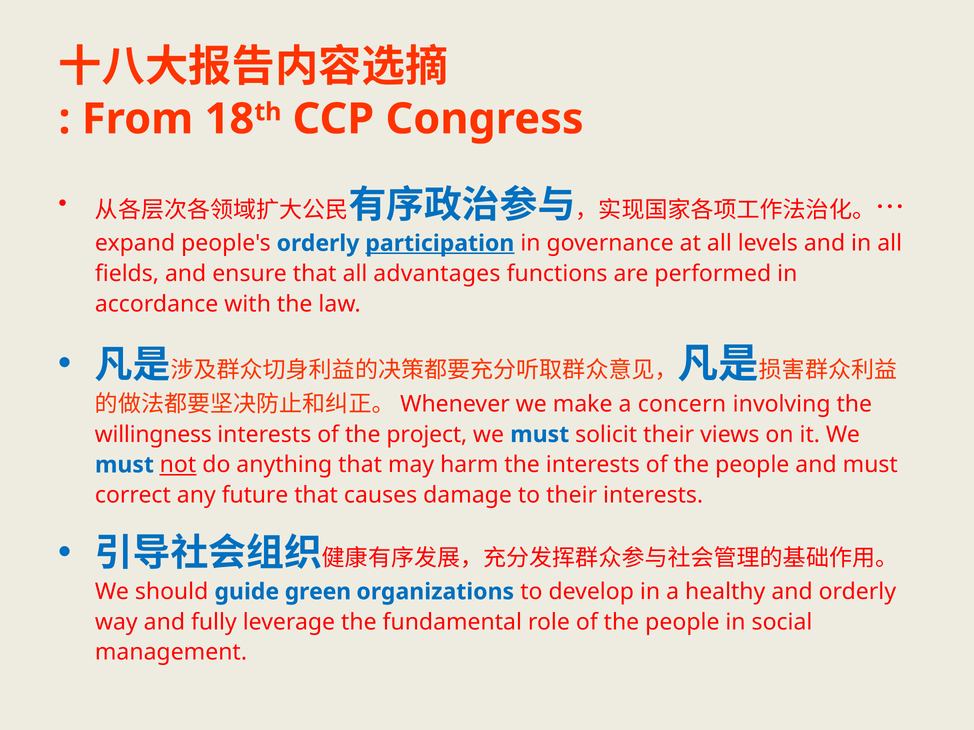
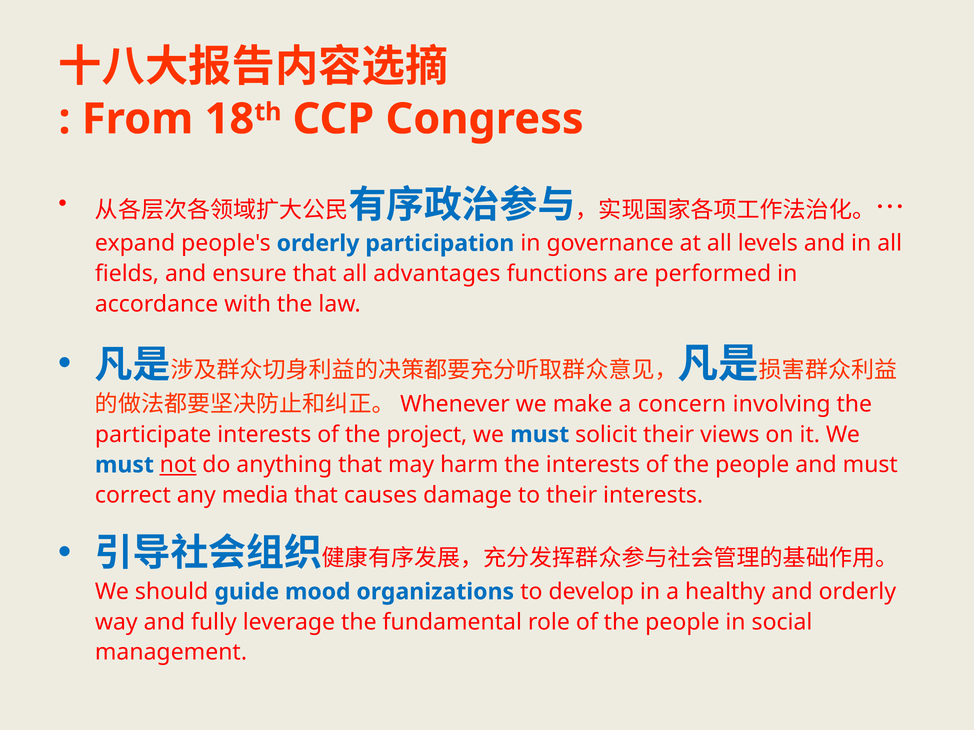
participation underline: present -> none (440, 244)
willingness: willingness -> participate (153, 435)
future: future -> media (255, 496)
green: green -> mood (318, 592)
